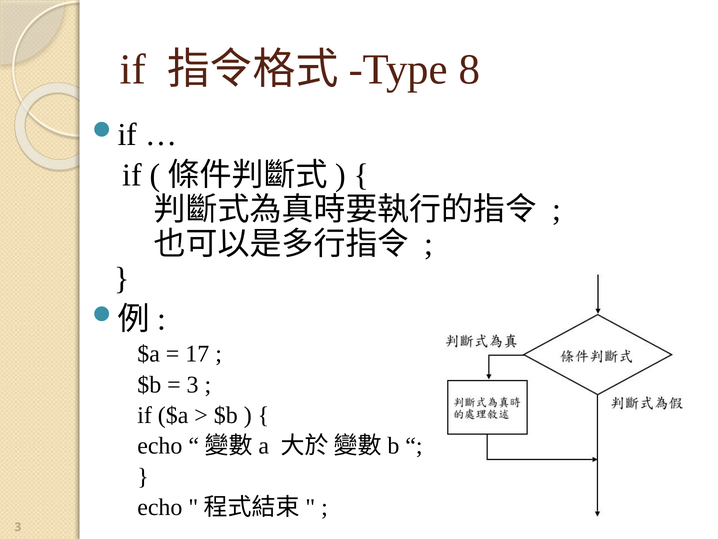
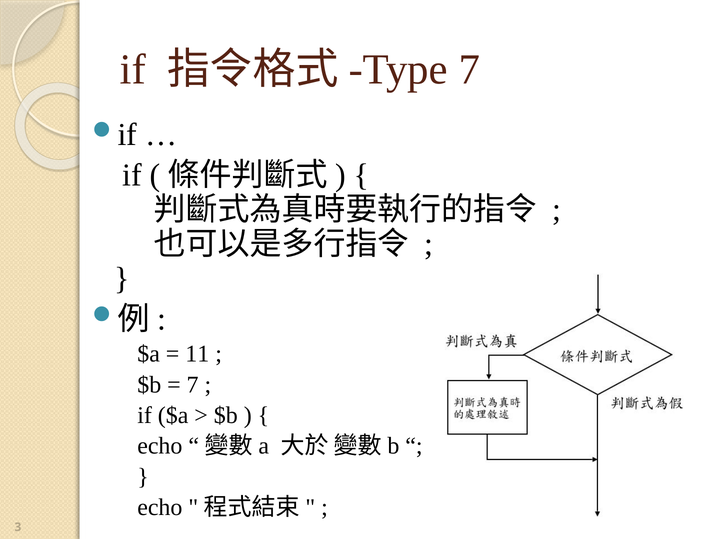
8: 8 -> 7 (469, 69)
17: 17 -> 11 (197, 354)
3: 3 -> 7 (193, 384)
